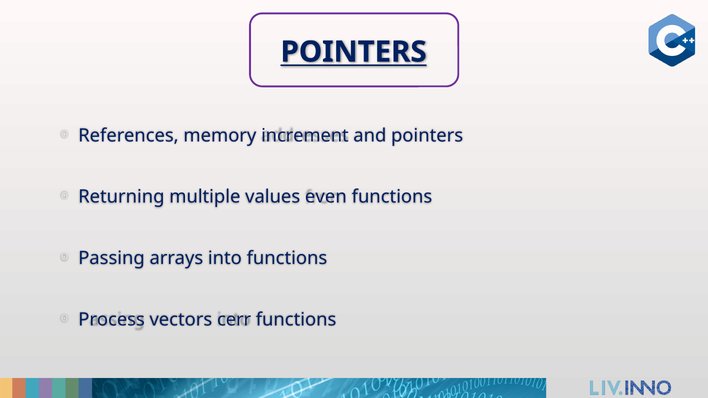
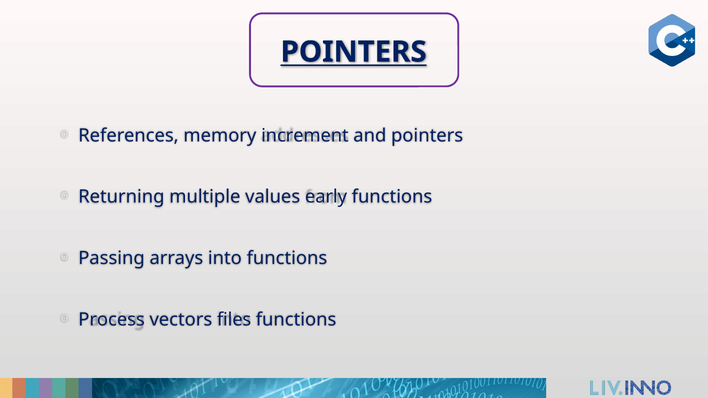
even: even -> early (326, 197)
cerr: cerr -> files (234, 320)
